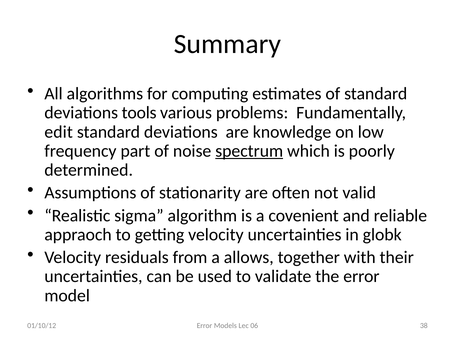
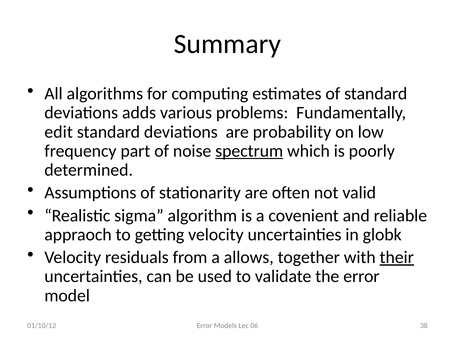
tools: tools -> adds (139, 113)
knowledge: knowledge -> probability (292, 132)
their underline: none -> present (397, 258)
